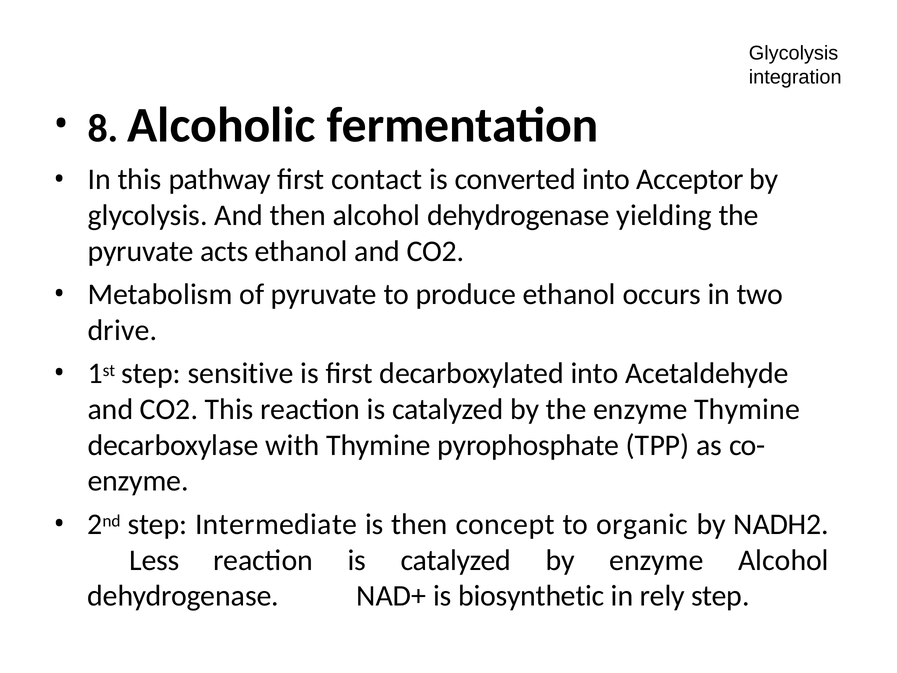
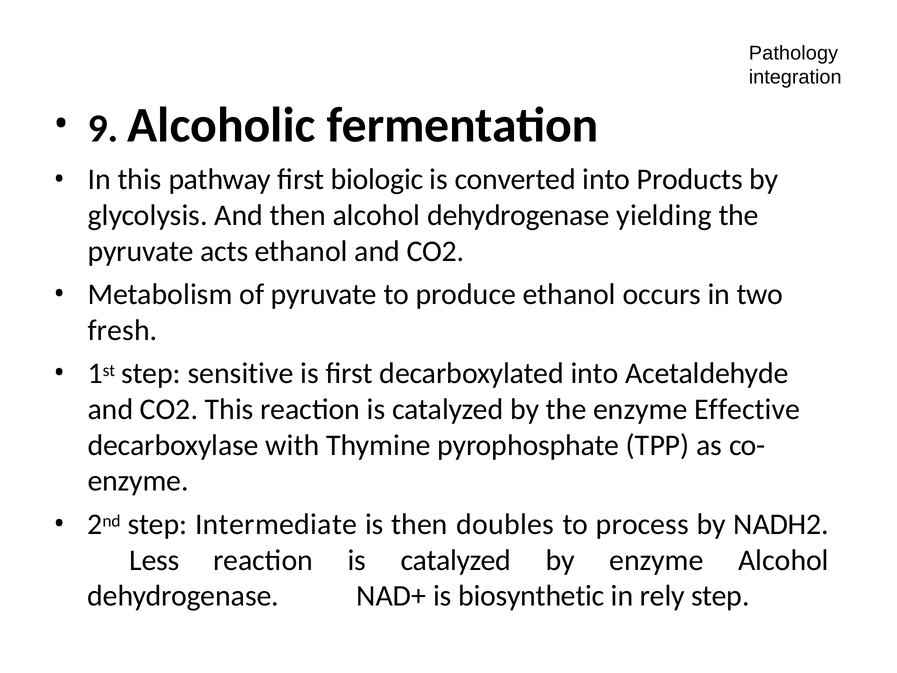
Glycolysis: Glycolysis -> Pathology (794, 53)
8: 8 -> 9 (103, 128)
contact: contact -> biologic (377, 179)
Acceptor: Acceptor -> Products (690, 179)
drive: drive -> fresh (123, 330)
enzyme Thymine: Thymine -> Effective (747, 409)
concept: concept -> doubles (505, 524)
organic: organic -> process (642, 524)
